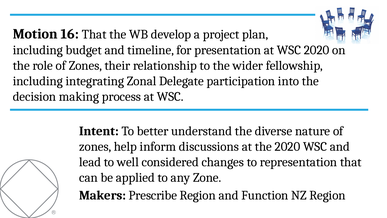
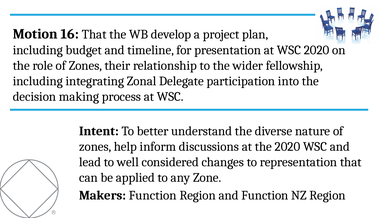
Makers Prescribe: Prescribe -> Function (153, 195)
